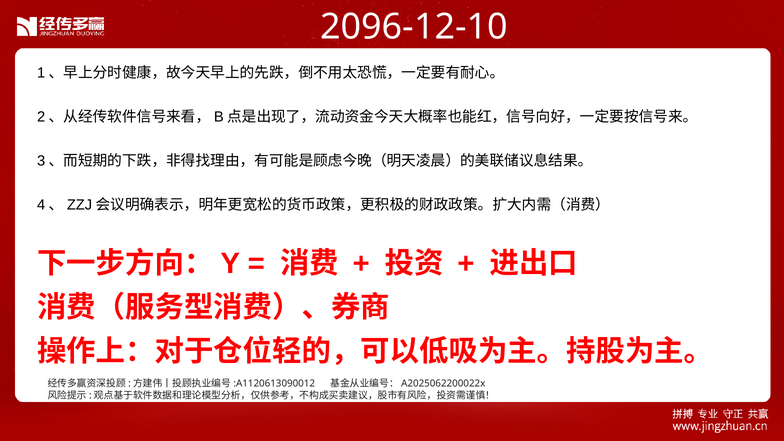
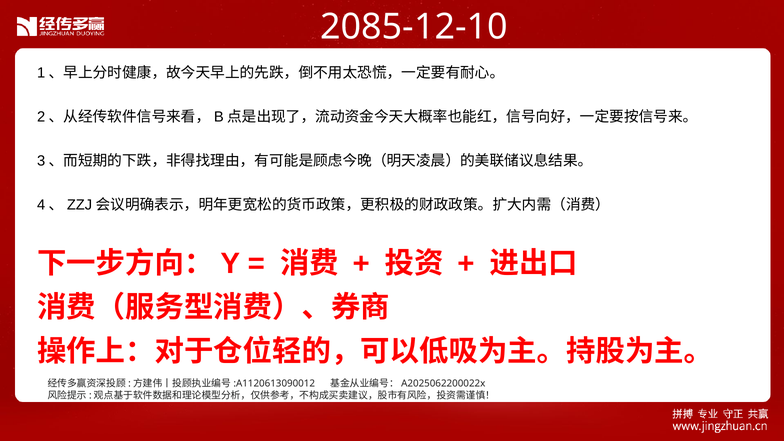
2096-12-10: 2096-12-10 -> 2085-12-10 (414, 27)
